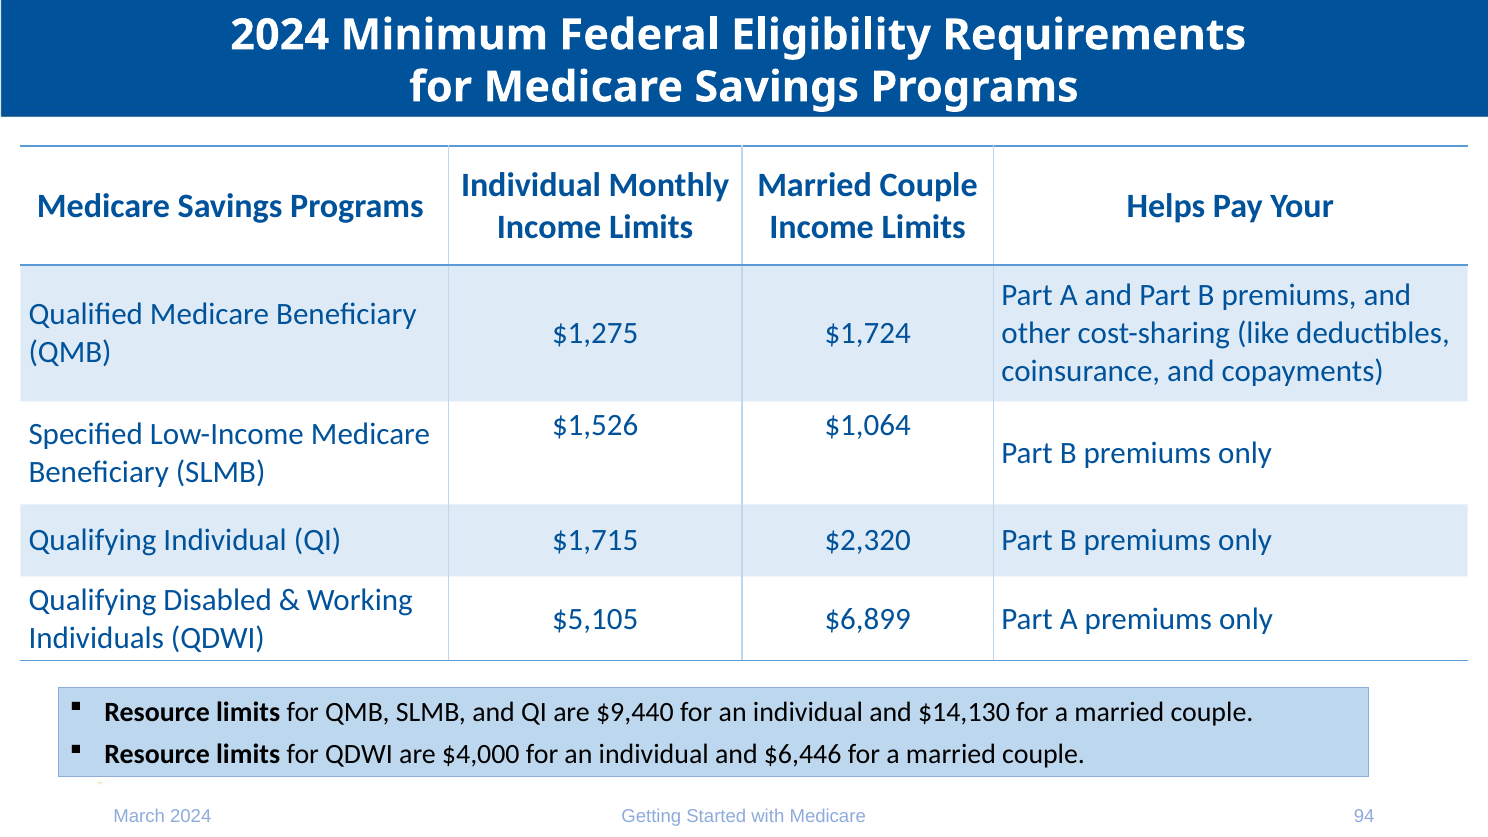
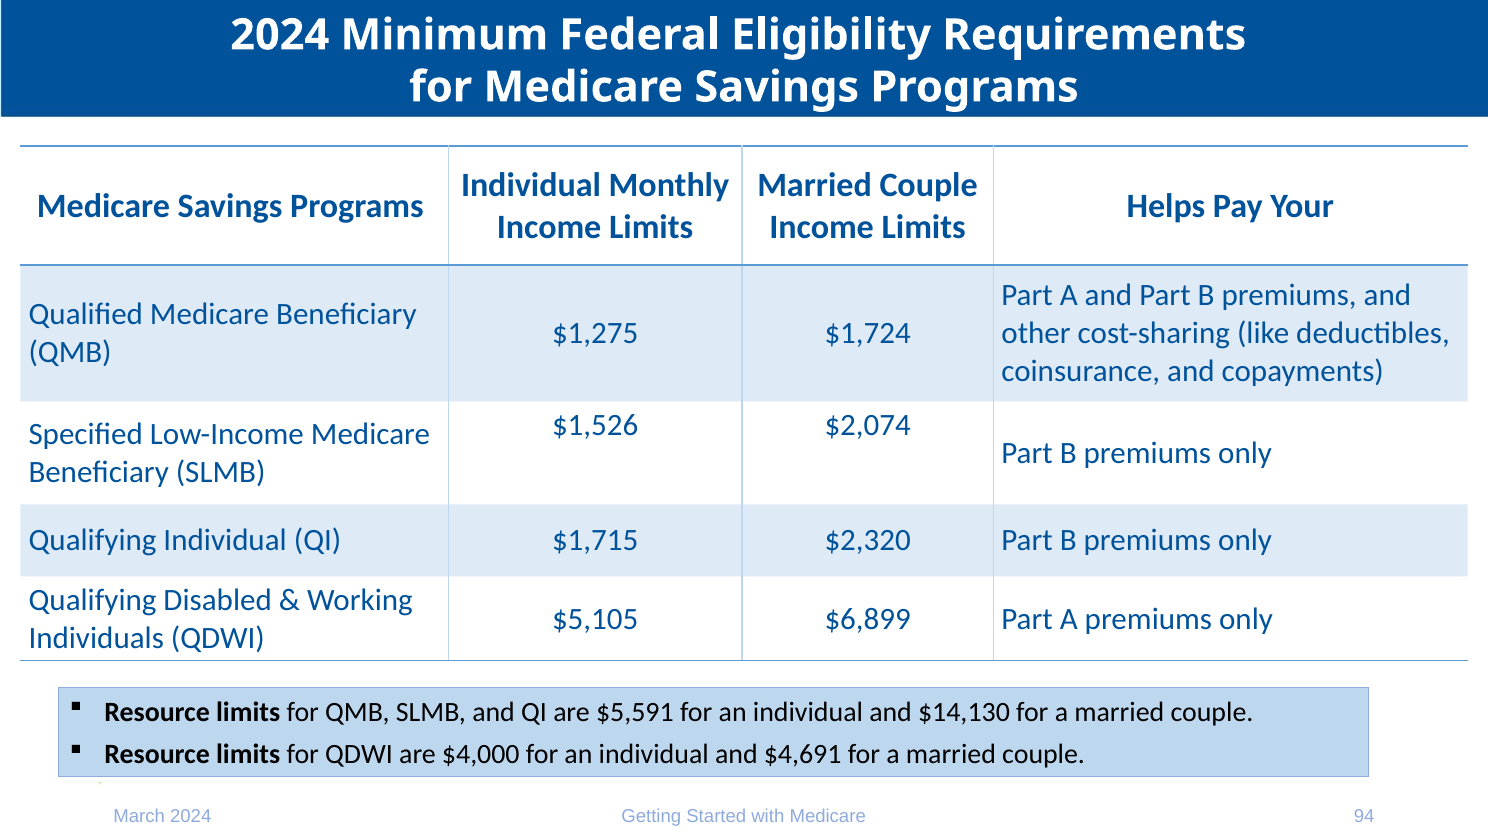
$1,064: $1,064 -> $2,074 (868, 425)
$9,440: $9,440 -> $5,591 (635, 712)
$6,446: $6,446 -> $4,691 (803, 755)
